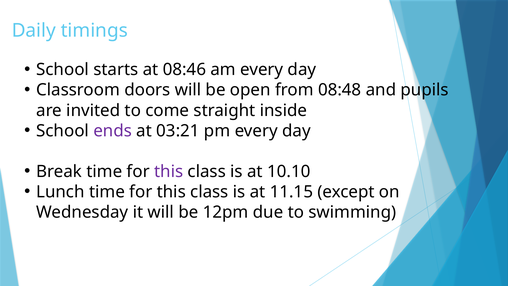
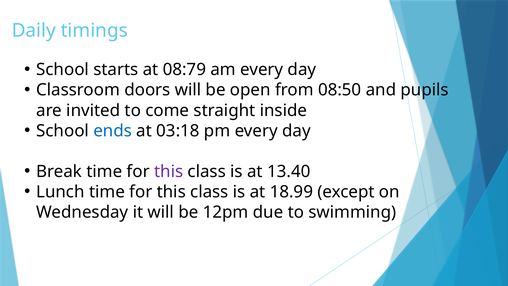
08:46: 08:46 -> 08:79 (184, 70)
08:48: 08:48 -> 08:50 (340, 90)
ends colour: purple -> blue (113, 131)
03:21: 03:21 -> 03:18 (178, 131)
10.10: 10.10 -> 13.40 (289, 171)
11.15: 11.15 -> 18.99 (291, 192)
